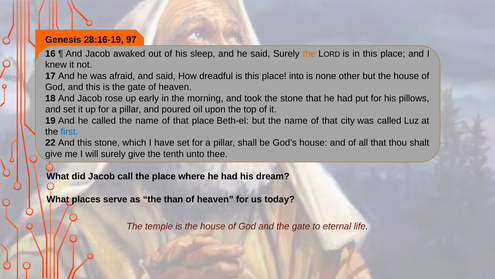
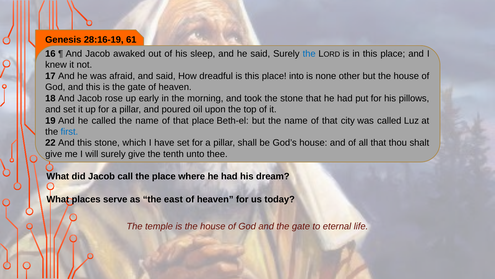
97: 97 -> 61 (131, 40)
the colour: orange -> blue (309, 54)
than: than -> east (173, 199)
